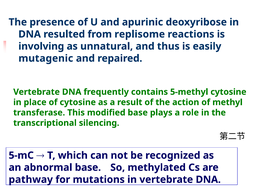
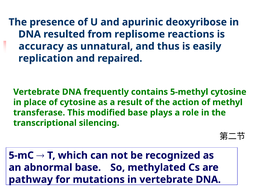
involving: involving -> accuracy (41, 46)
mutagenic: mutagenic -> replication (46, 58)
